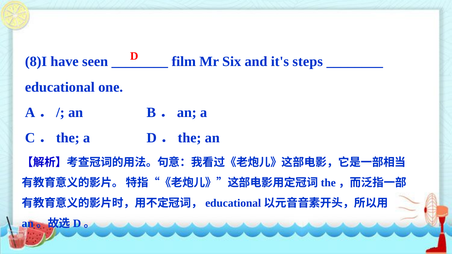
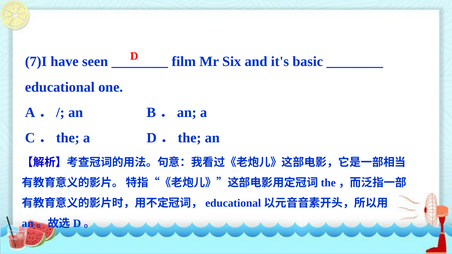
8)I: 8)I -> 7)I (36, 62)
steps: steps -> basic (308, 62)
